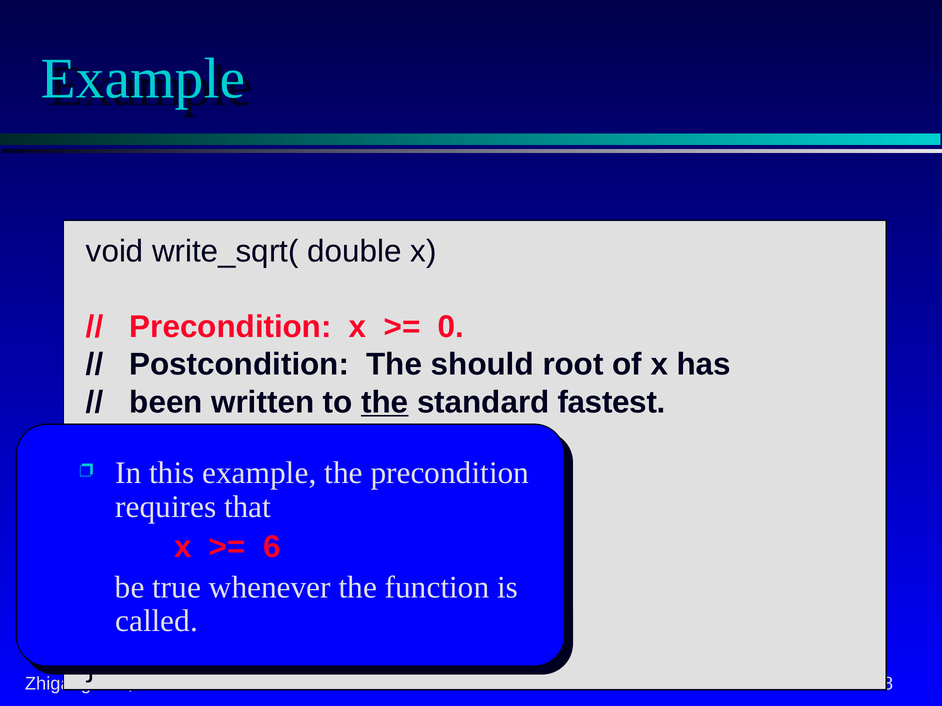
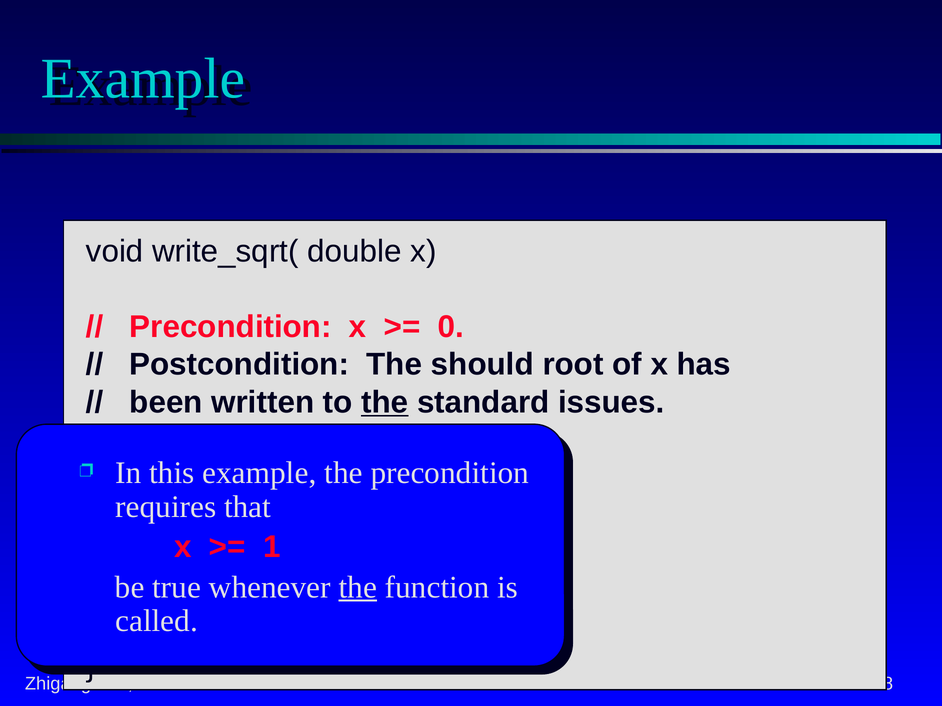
fastest: fastest -> issues (611, 402)
6: 6 -> 1 (272, 547)
the underline: none -> present (358, 588)
